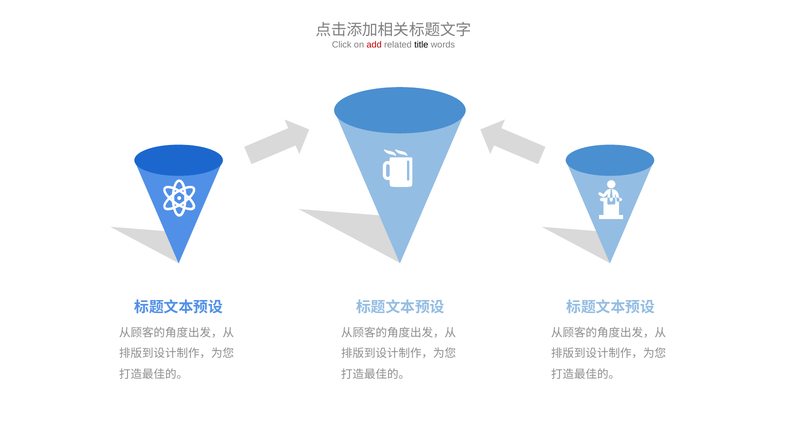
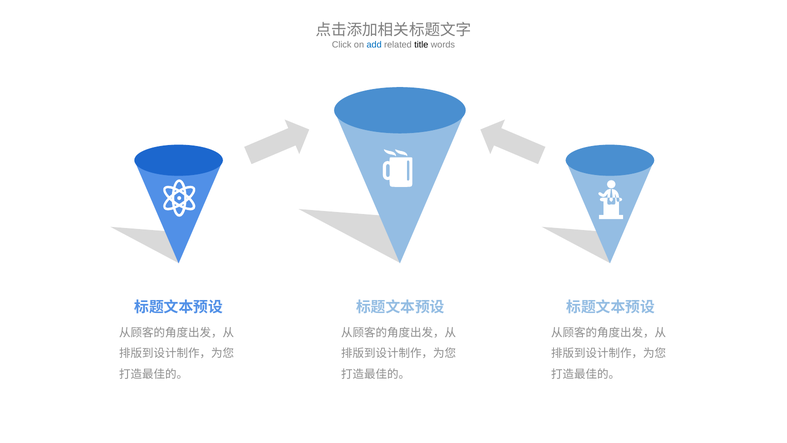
add colour: red -> blue (374, 45)
